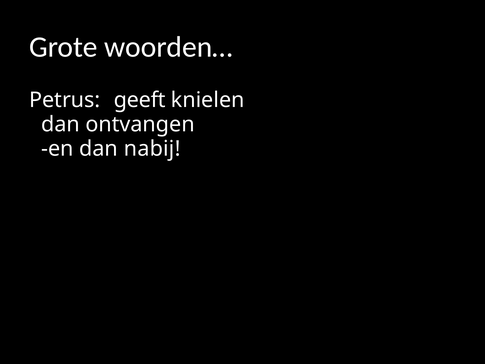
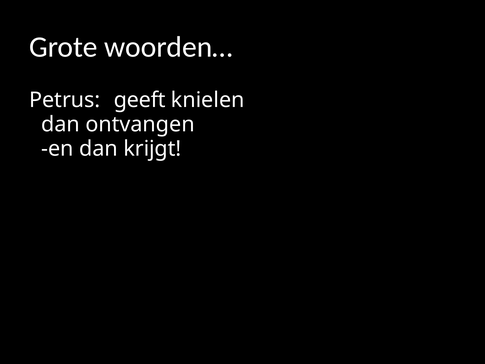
nabij: nabij -> krijgt (152, 149)
